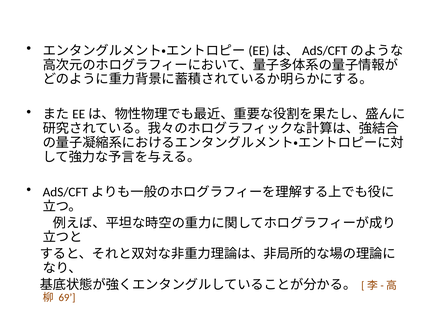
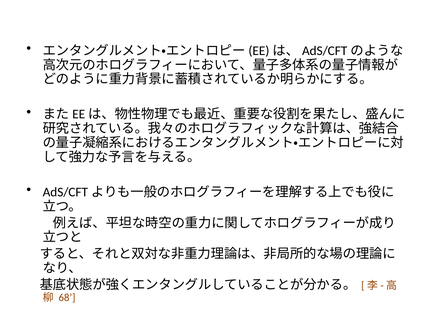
69: 69 -> 68 (67, 297)
